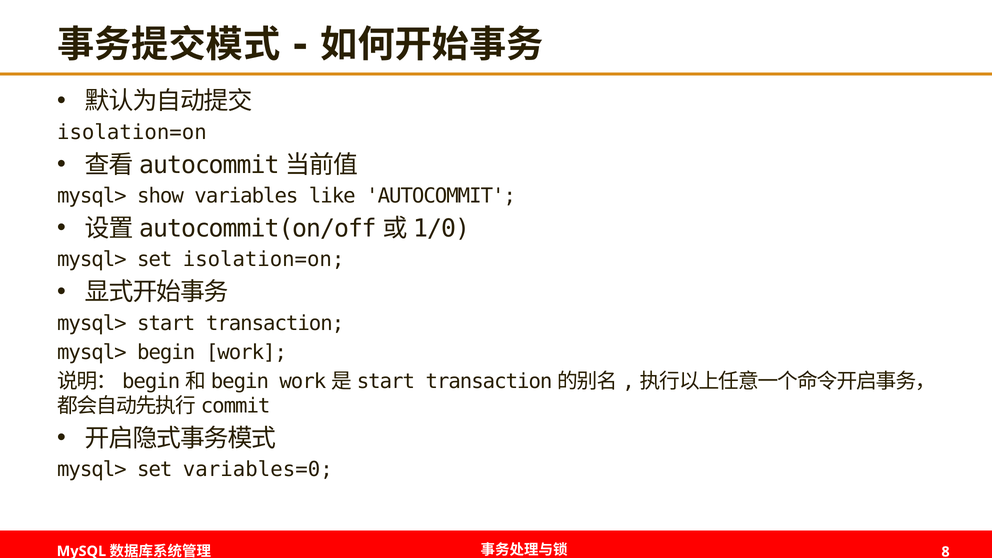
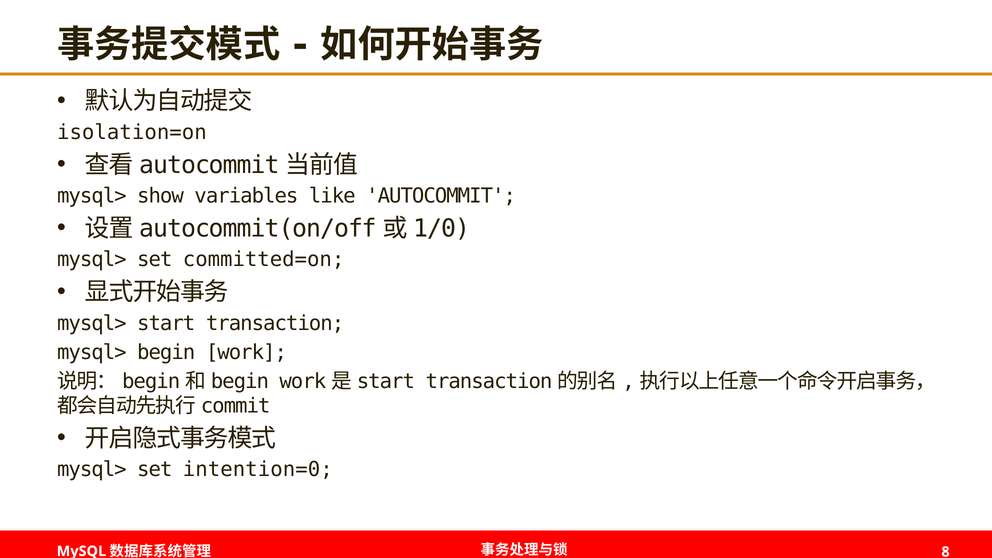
set isolation=on: isolation=on -> committed=on (264, 260)
variables=0: variables=0 -> intention=0 (258, 470)
